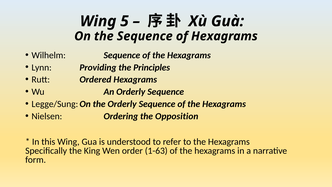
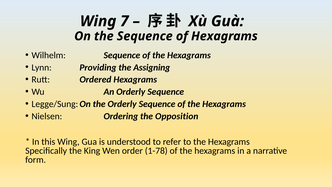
5: 5 -> 7 (124, 21)
Principles: Principles -> Assigning (152, 67)
1-63: 1-63 -> 1-78 (156, 151)
